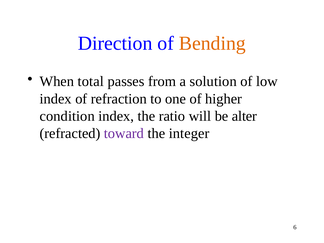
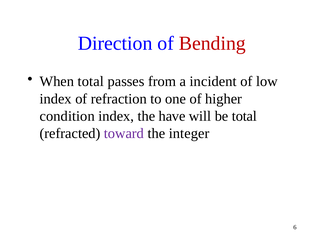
Bending colour: orange -> red (212, 43)
solution: solution -> incident (213, 81)
ratio: ratio -> have (172, 116)
be alter: alter -> total (244, 116)
